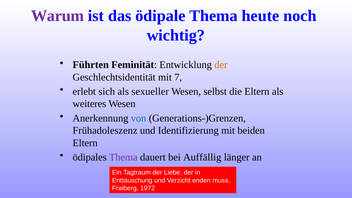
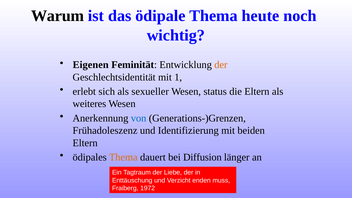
Warum colour: purple -> black (58, 16)
Führten: Führten -> Eigenen (91, 65)
7: 7 -> 1 (178, 77)
selbst: selbst -> status (215, 92)
Thema colour: purple -> orange (123, 157)
Auffällig: Auffällig -> Diffusion (202, 157)
